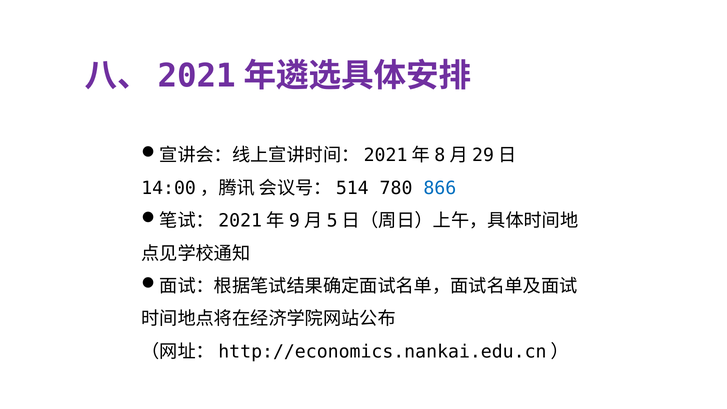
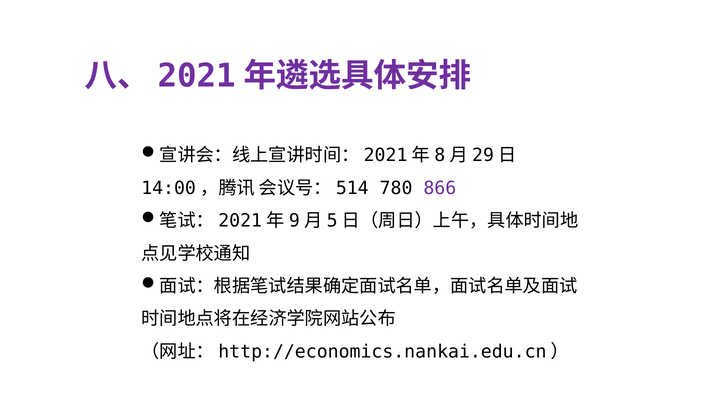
866 colour: blue -> purple (440, 188)
